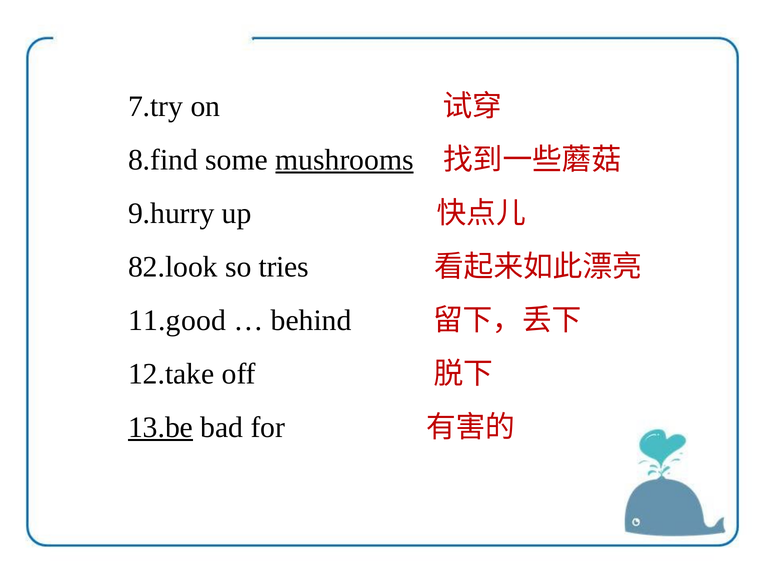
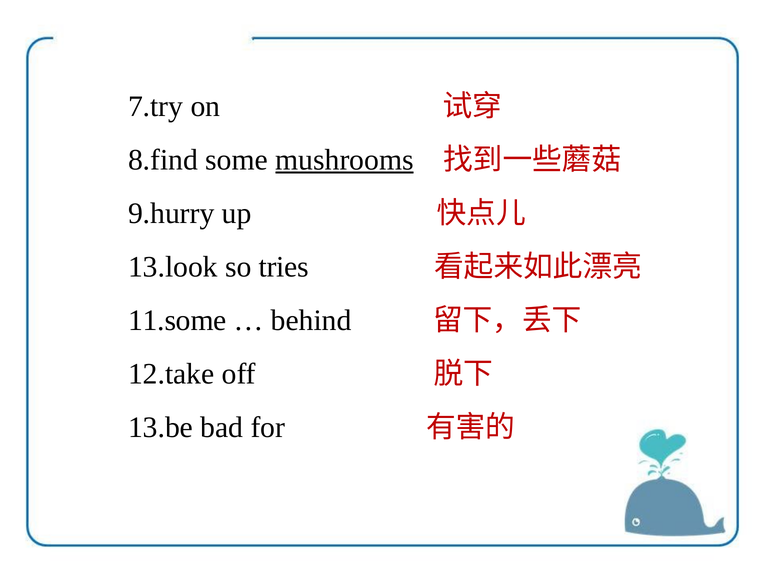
82.look: 82.look -> 13.look (173, 267)
11.good: 11.good -> 11.some (177, 320)
13.be underline: present -> none (161, 427)
